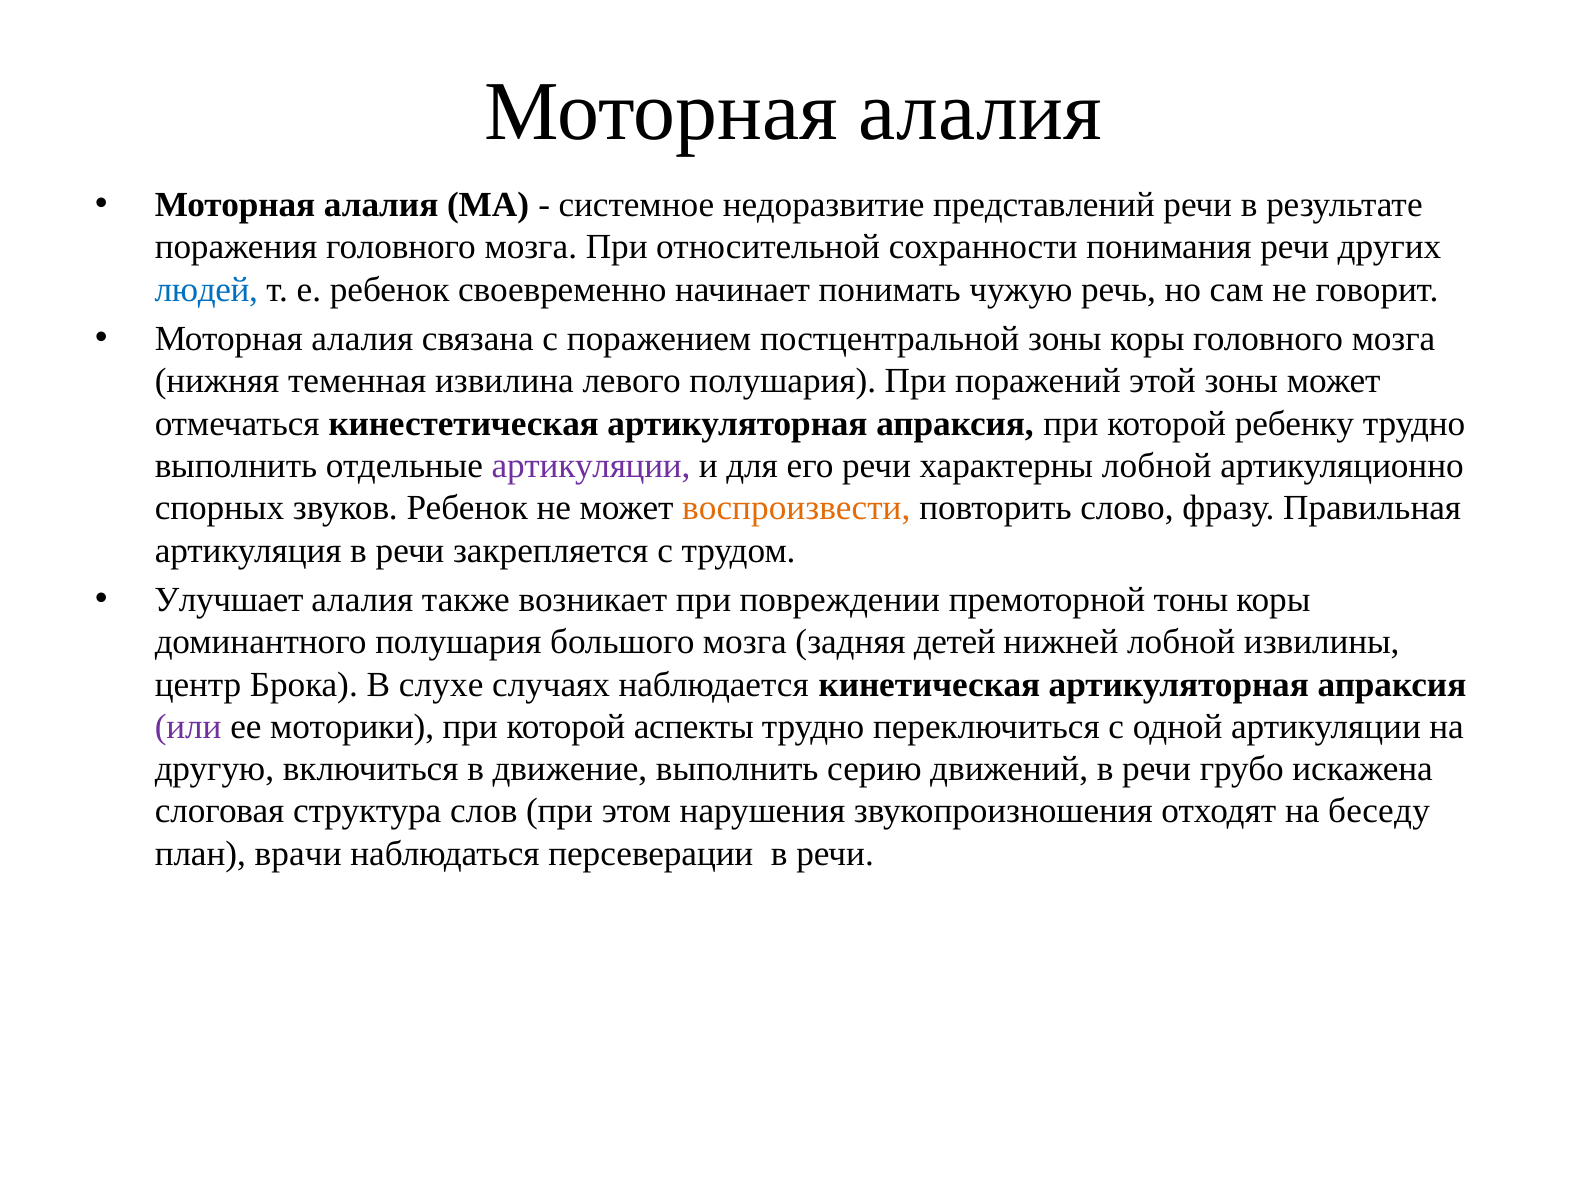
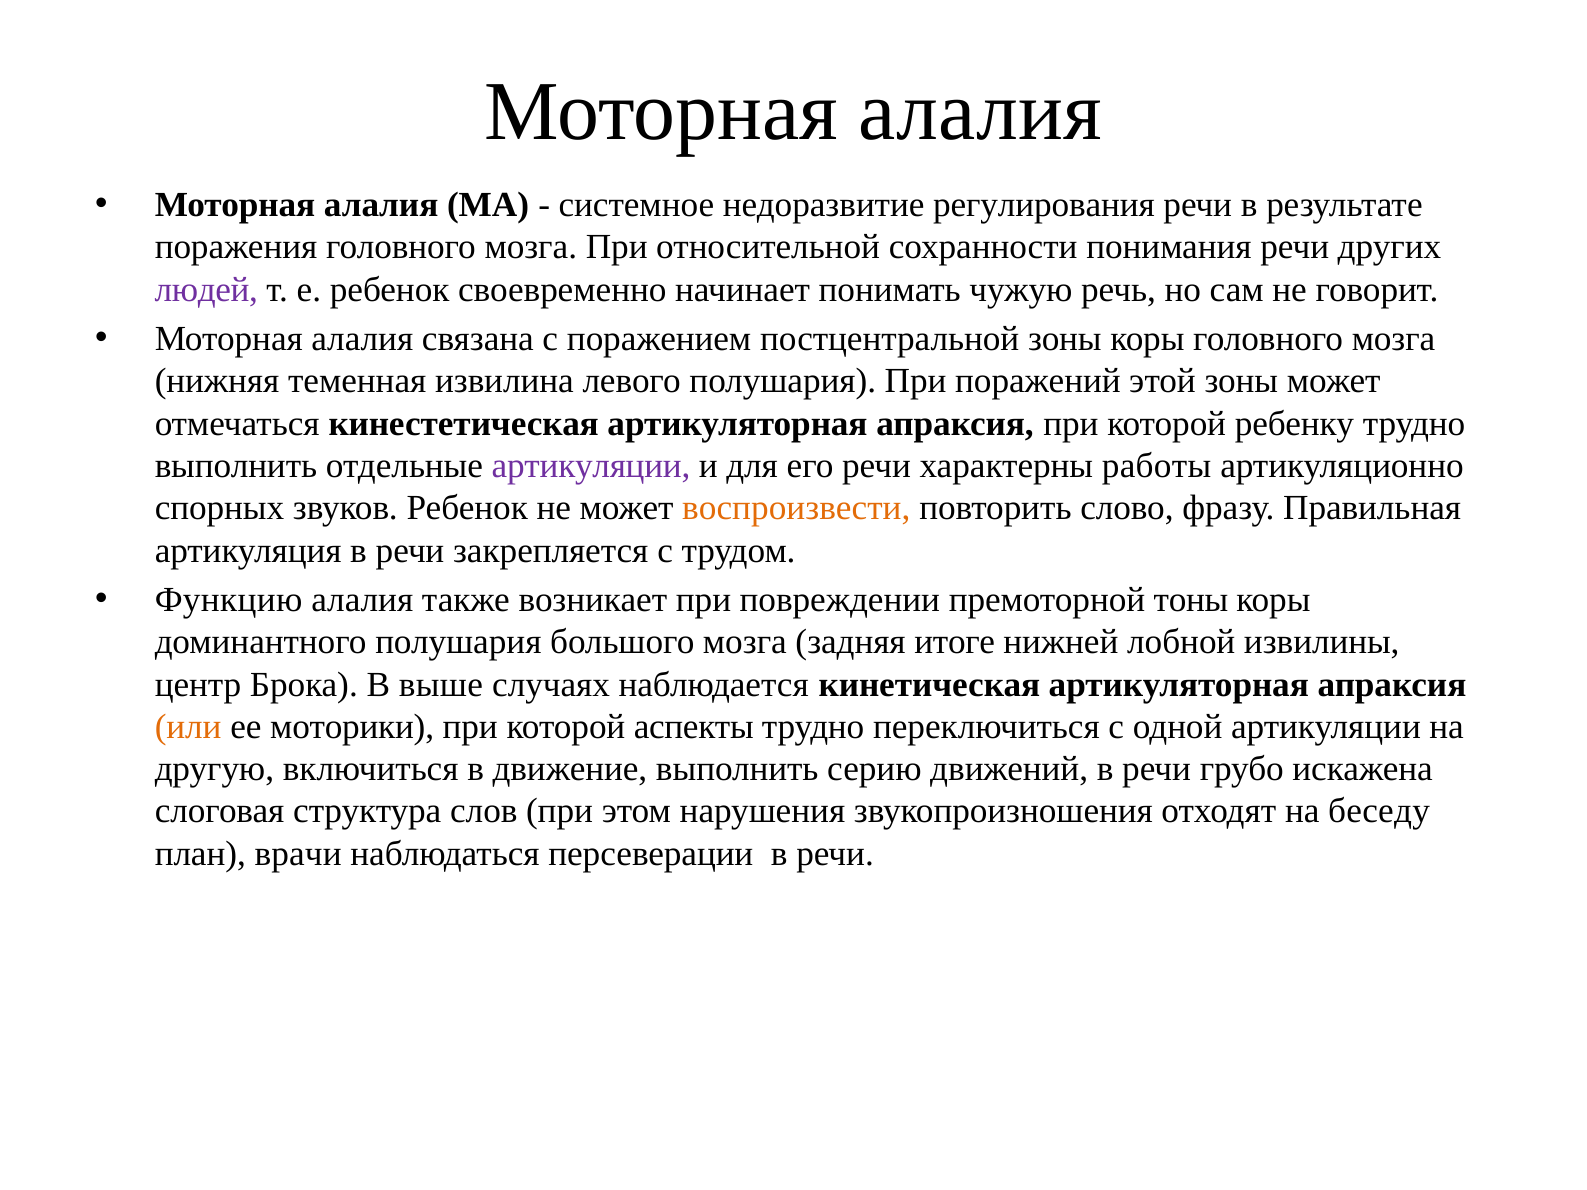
представлений: представлений -> регулирования (1044, 205)
людей colour: blue -> purple (206, 290)
характерны лобной: лобной -> работы (1157, 466)
Улучшает: Улучшает -> Функцию (229, 600)
детей: детей -> итоге (955, 642)
слухе: слухе -> выше (441, 685)
или colour: purple -> orange (188, 727)
